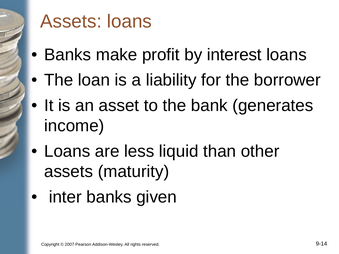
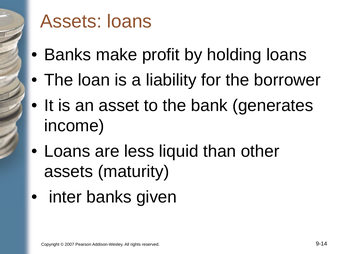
interest: interest -> holding (234, 55)
